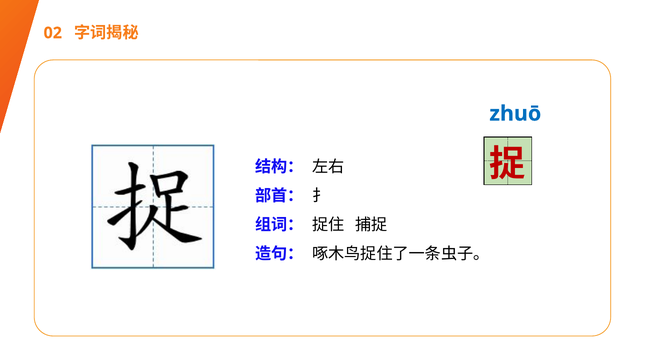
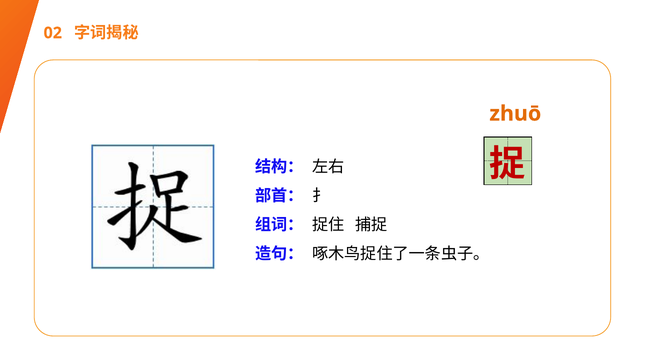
zhuō colour: blue -> orange (515, 114)
